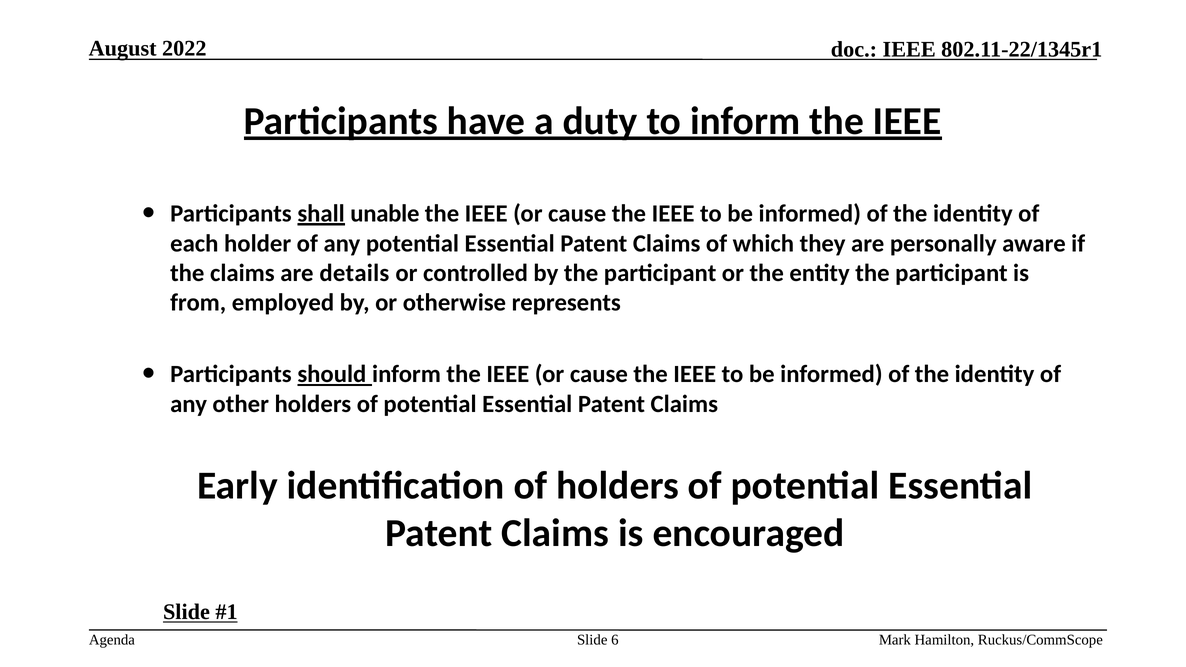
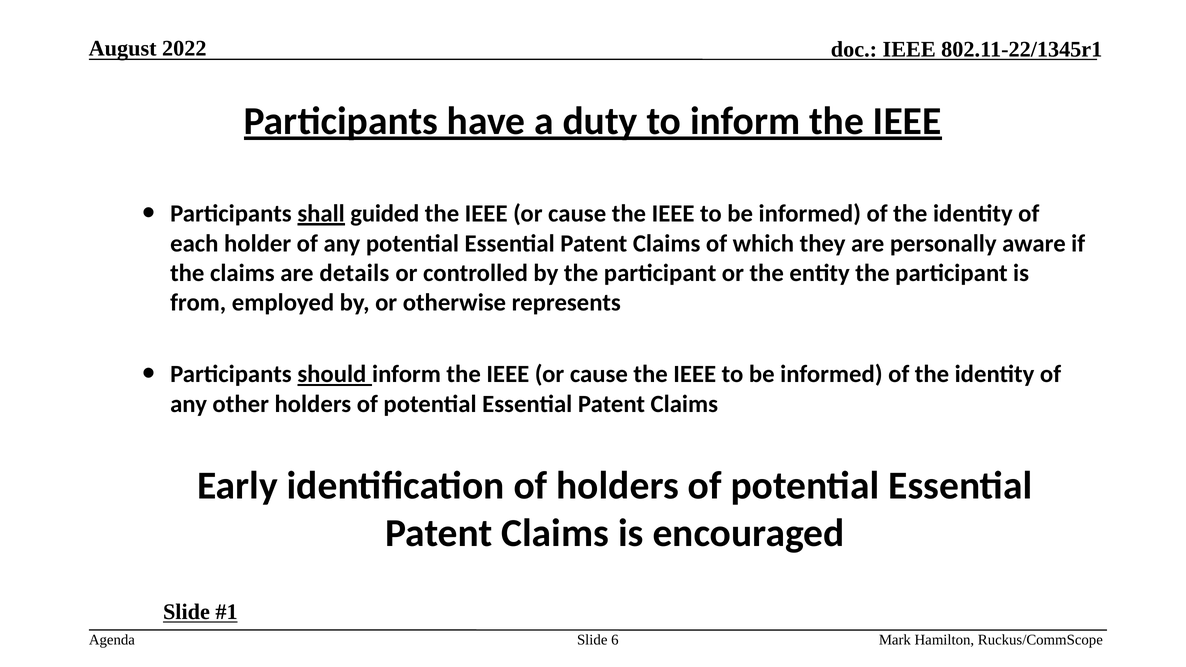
unable: unable -> guided (385, 214)
